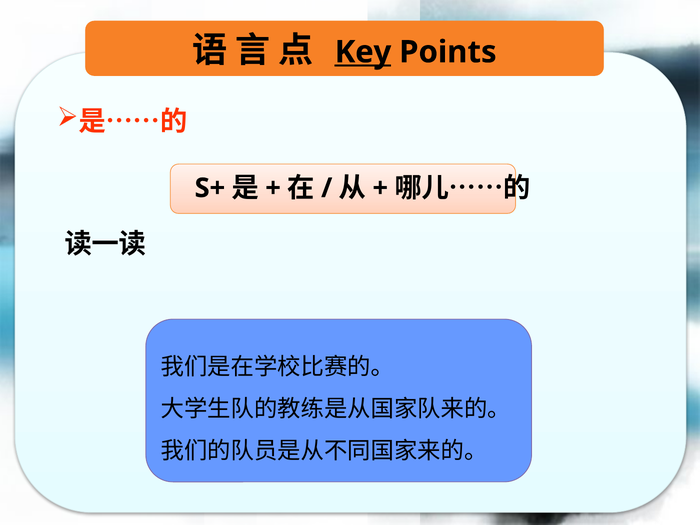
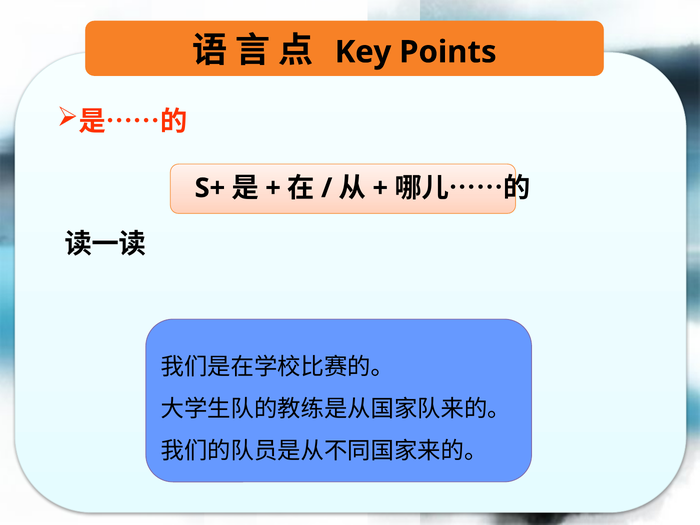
Key underline: present -> none (363, 52)
